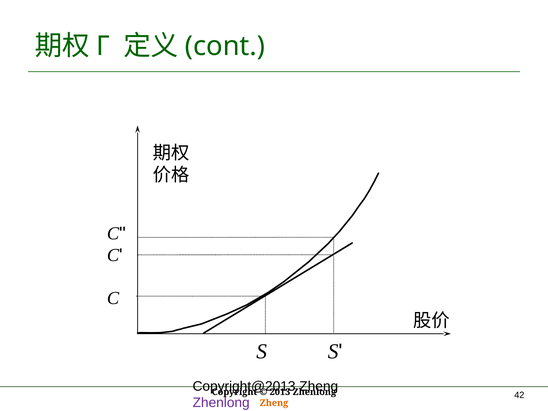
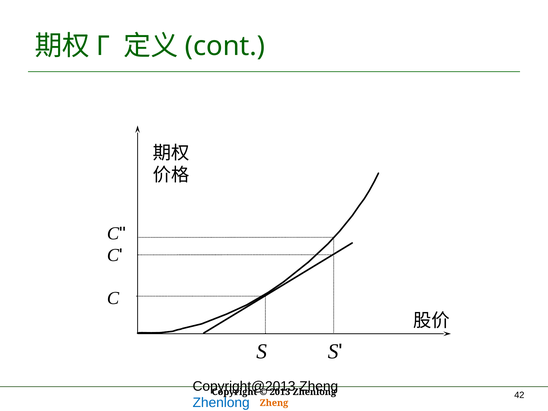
Zhenlong colour: purple -> blue (221, 403)
